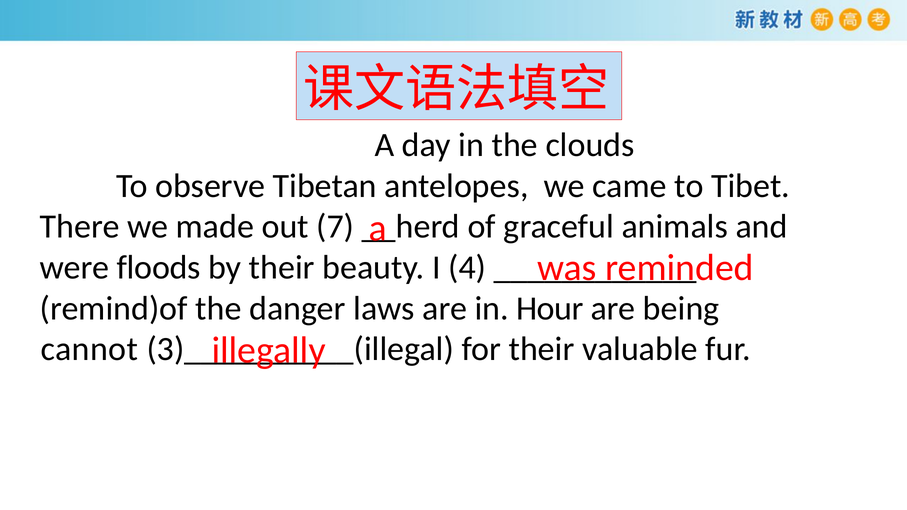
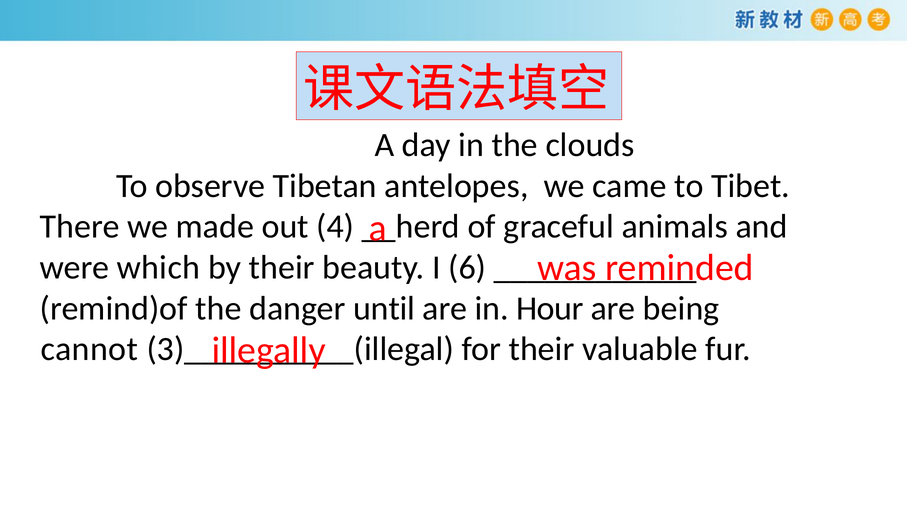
7: 7 -> 4 (335, 227)
floods: floods -> which (158, 268)
4: 4 -> 6 (467, 268)
laws: laws -> until (384, 308)
